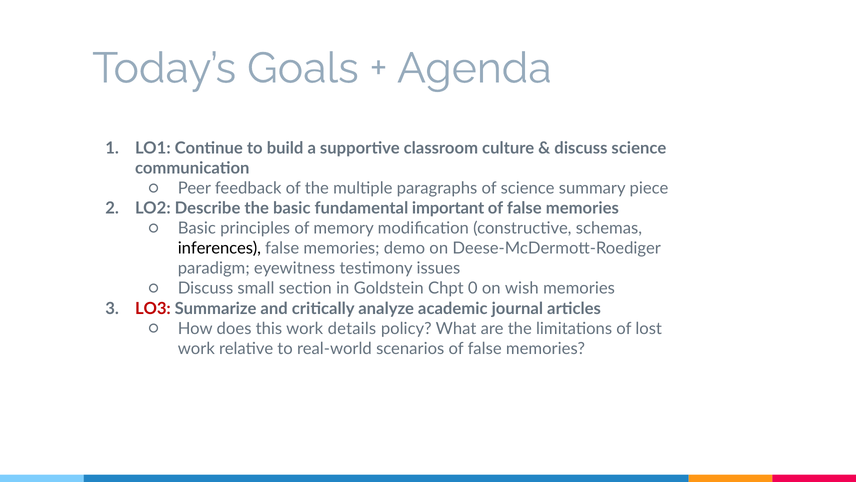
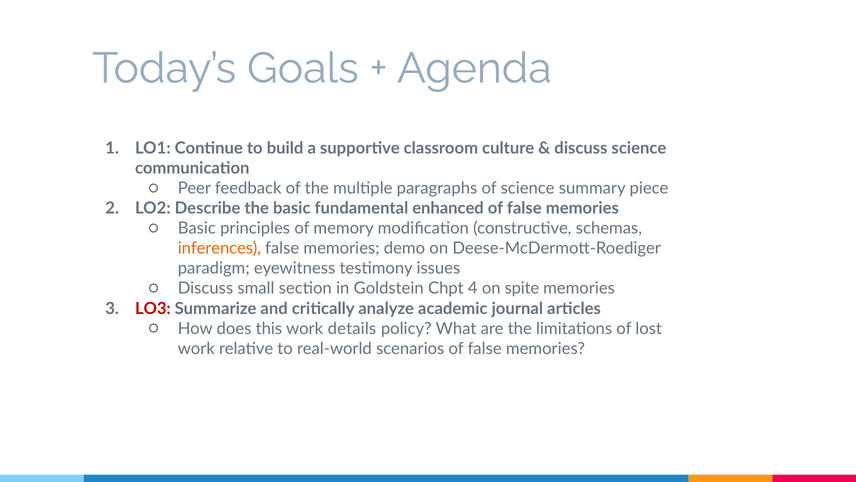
important: important -> enhanced (448, 208)
inferences colour: black -> orange (219, 248)
0: 0 -> 4 (473, 288)
wish: wish -> spite (522, 288)
